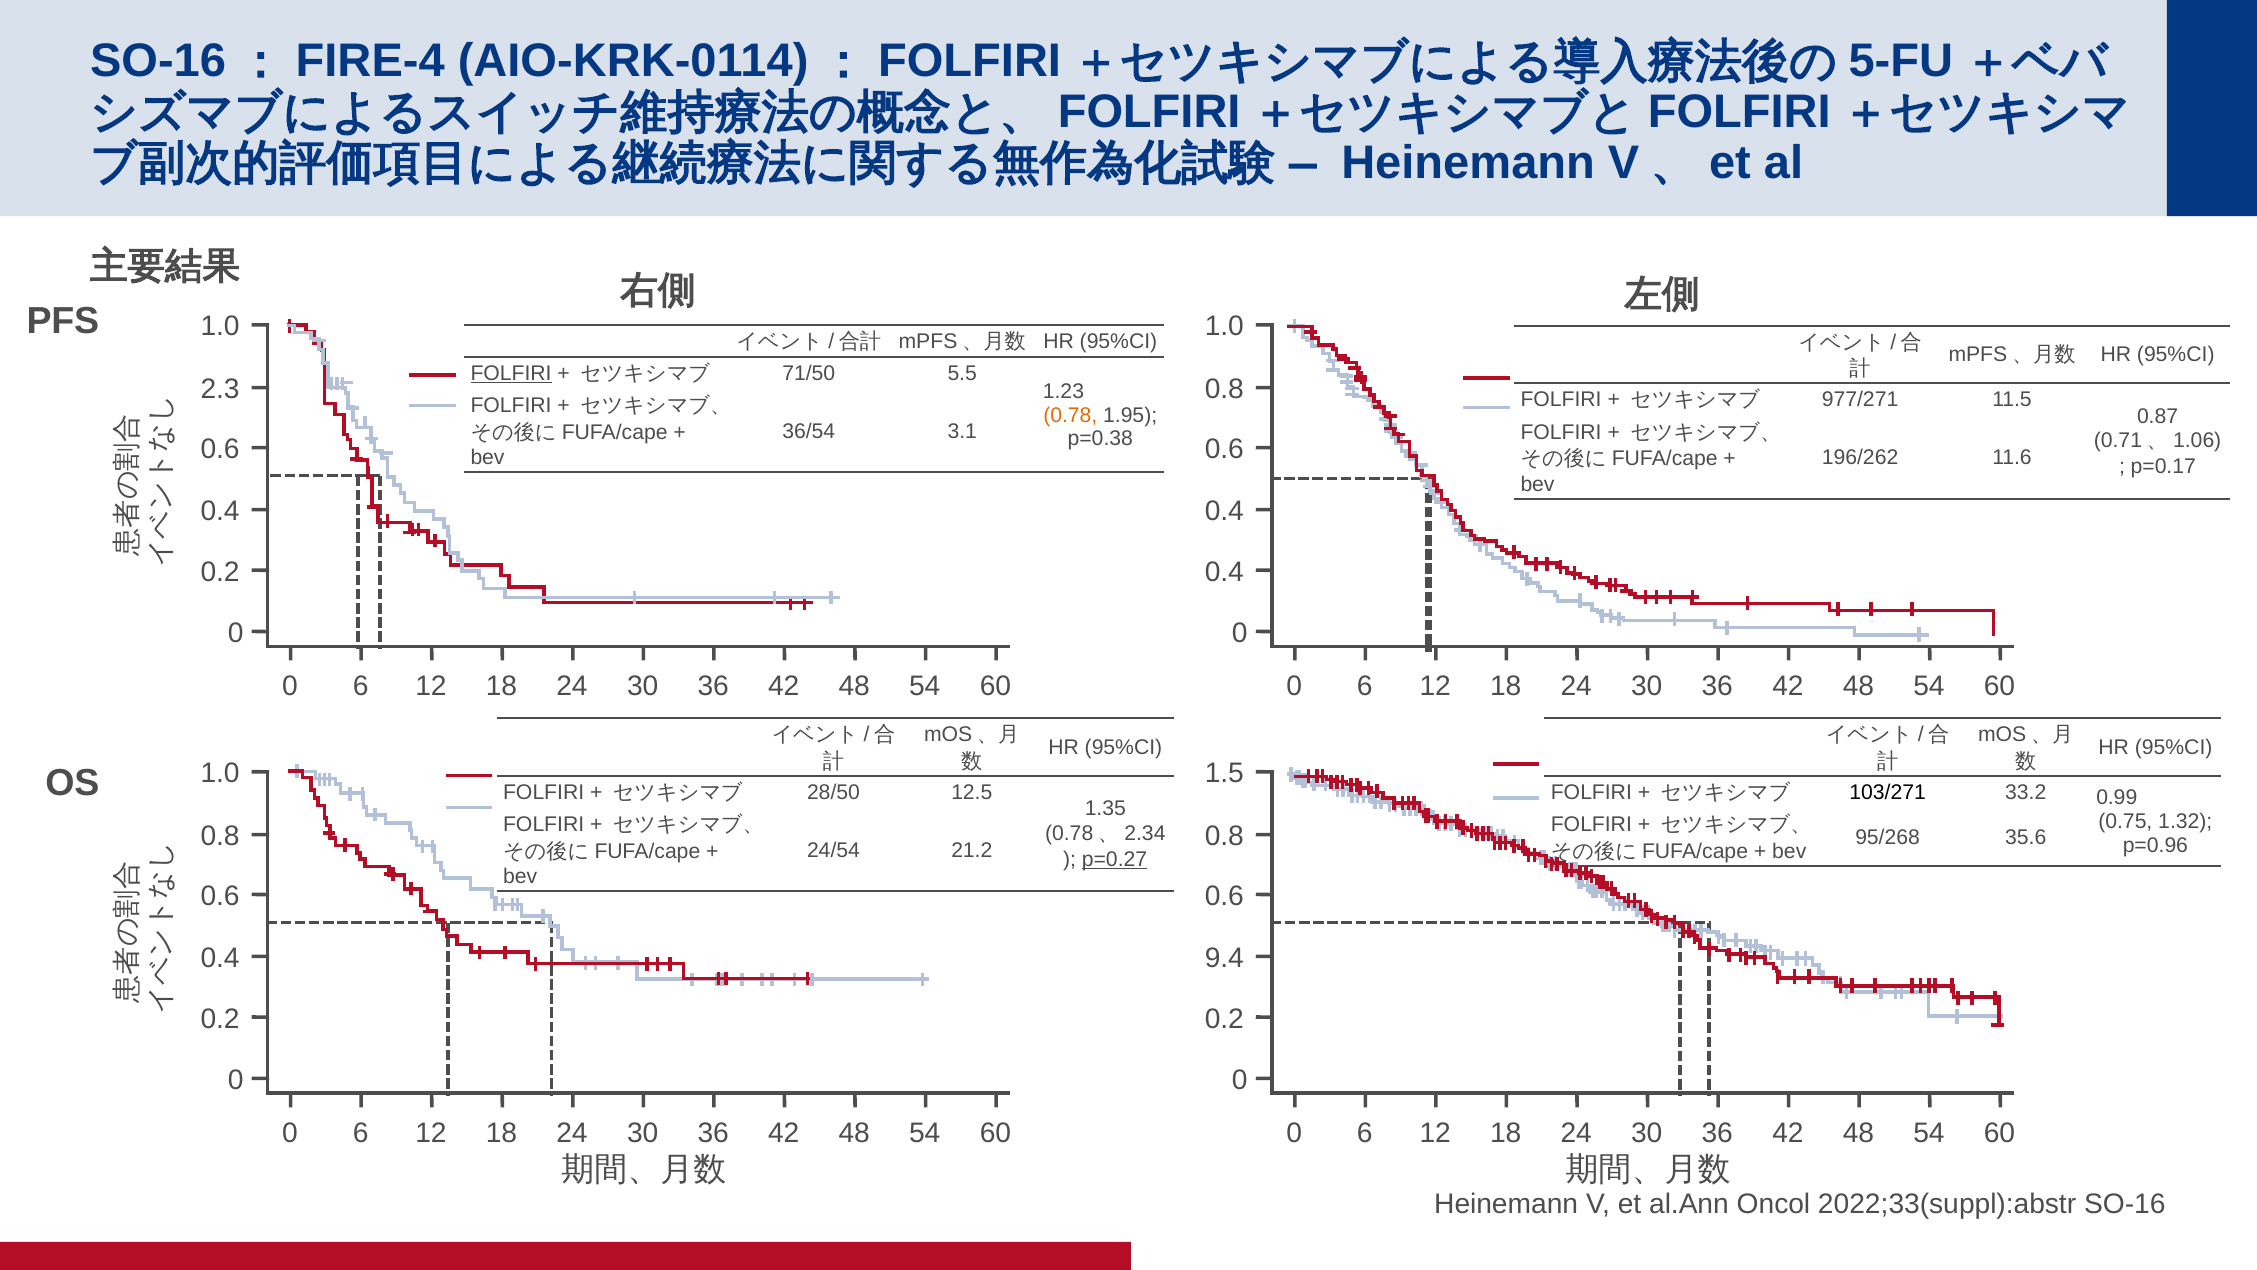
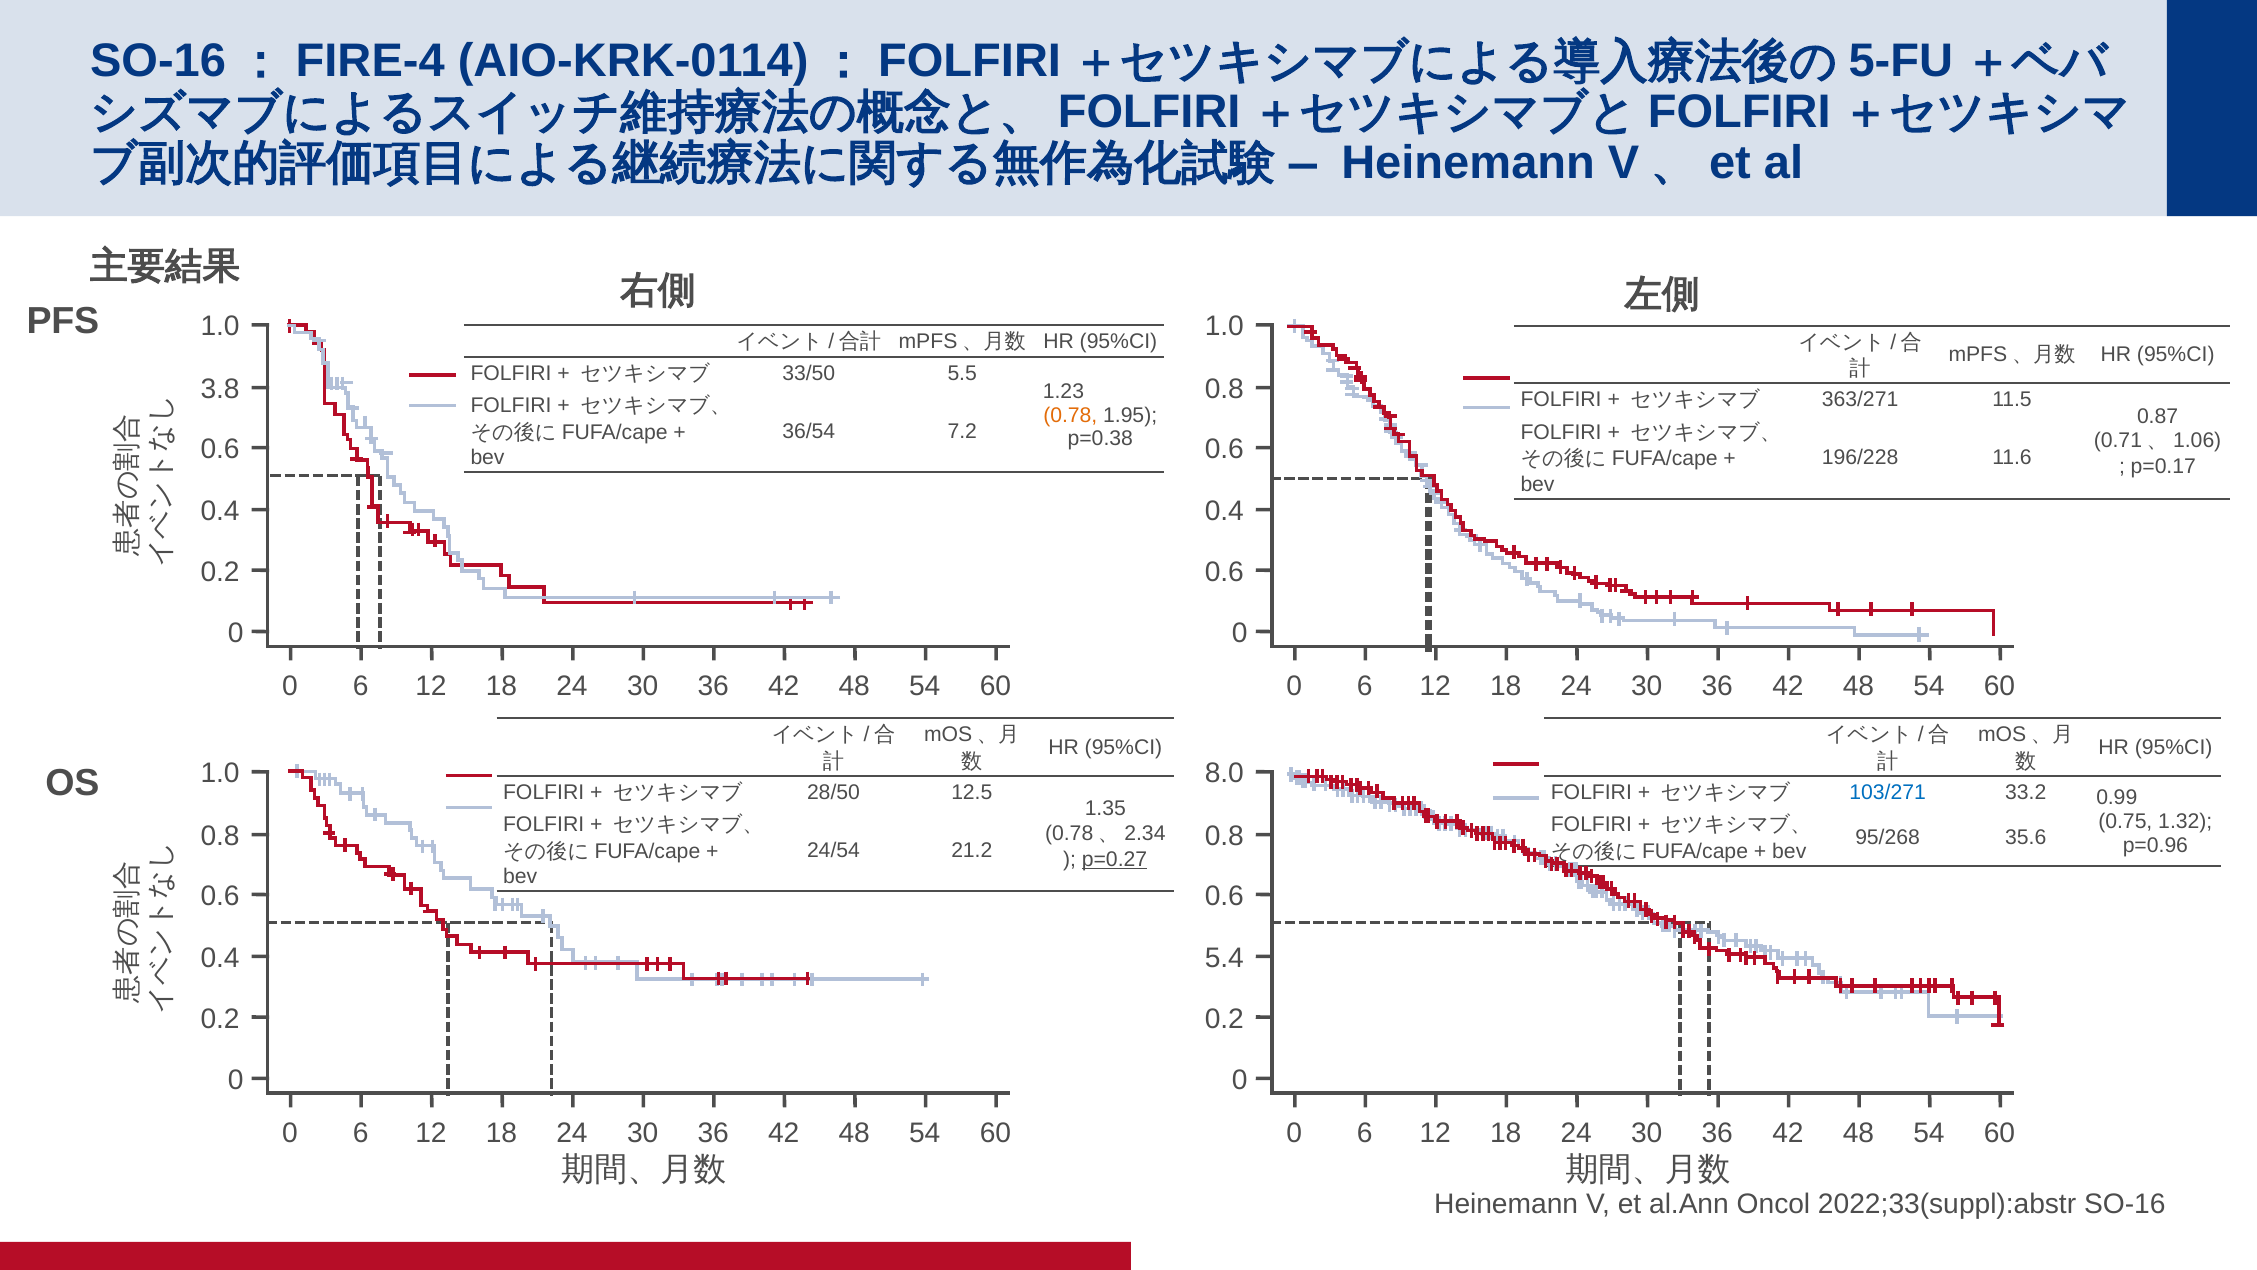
FOLFIRI underline: present -> none (511, 374)
71/50: 71/50 -> 33/50 (809, 373)
2.3: 2.3 -> 3.8 (220, 389)
977/271: 977/271 -> 363/271 (1860, 400)
3.1: 3.1 -> 7.2 (962, 431)
196/262: 196/262 -> 196/228 (1860, 457)
0.4: 0.4 -> 0.6 (1224, 572)
1.5: 1.5 -> 8.0 (1224, 773)
103/271 colour: black -> blue (1888, 792)
9.4: 9.4 -> 5.4 (1224, 958)
